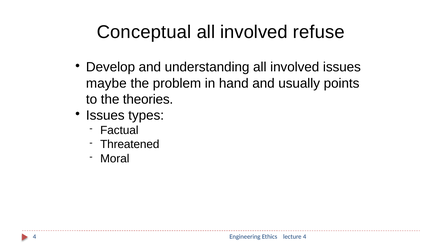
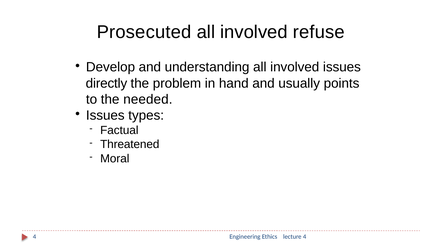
Conceptual: Conceptual -> Prosecuted (144, 32)
maybe: maybe -> directly (106, 83)
theories: theories -> needed (148, 99)
